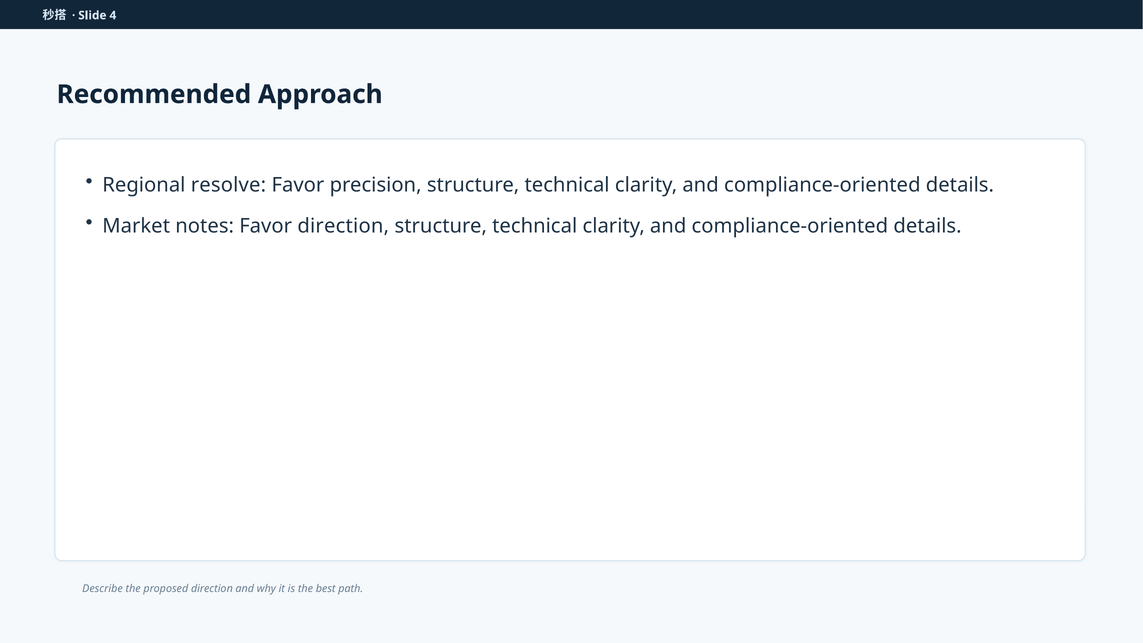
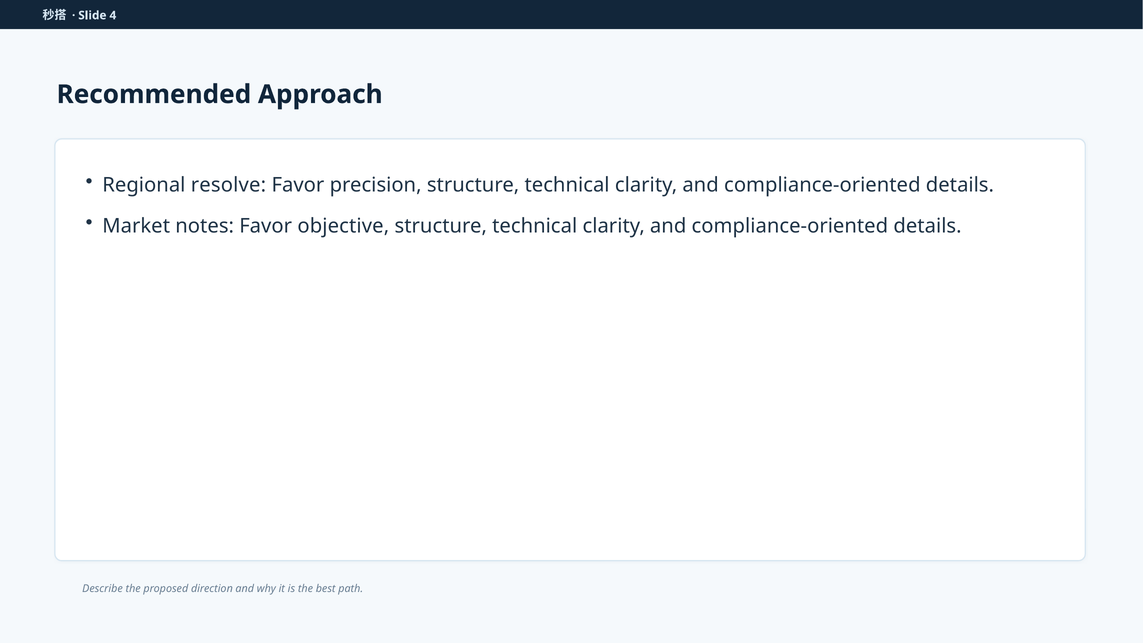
Favor direction: direction -> objective (343, 226)
